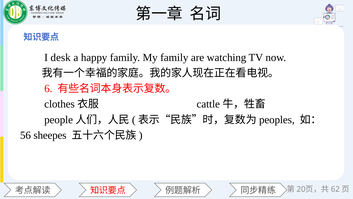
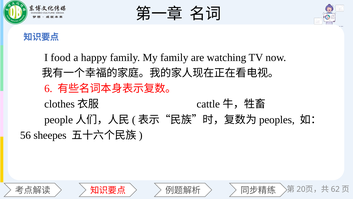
desk: desk -> food (61, 57)
